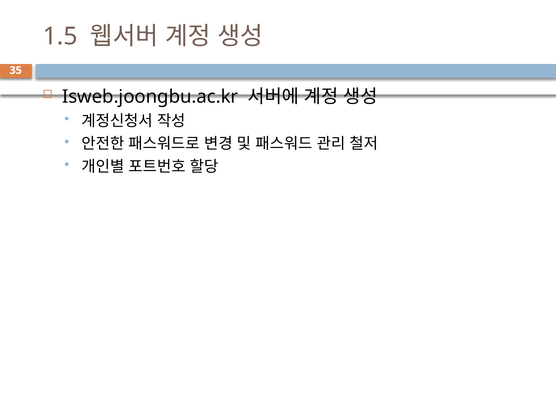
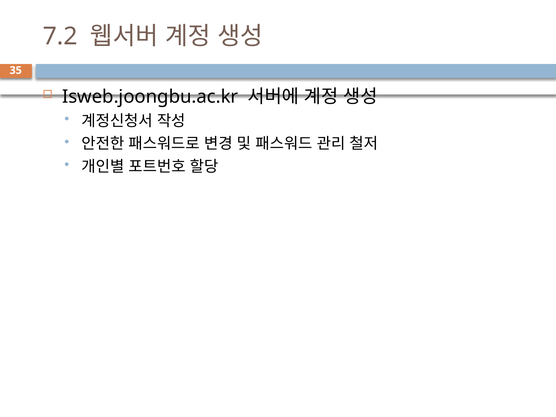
1.5: 1.5 -> 7.2 (60, 36)
